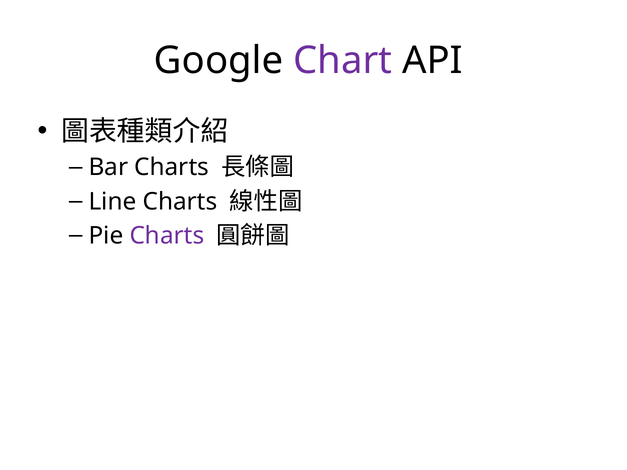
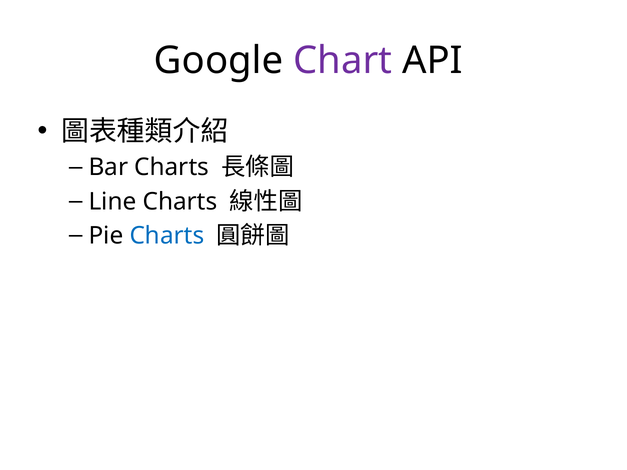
Charts colour: purple -> blue (167, 236)
